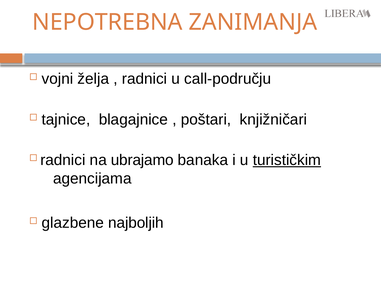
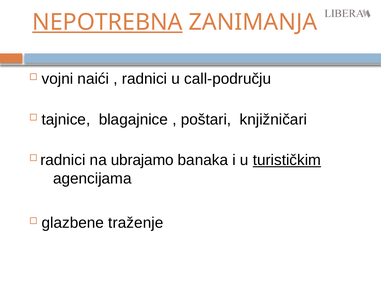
NEPOTREBNA underline: none -> present (107, 22)
želja: želja -> naići (93, 79)
najboljih: najboljih -> traženje (136, 223)
